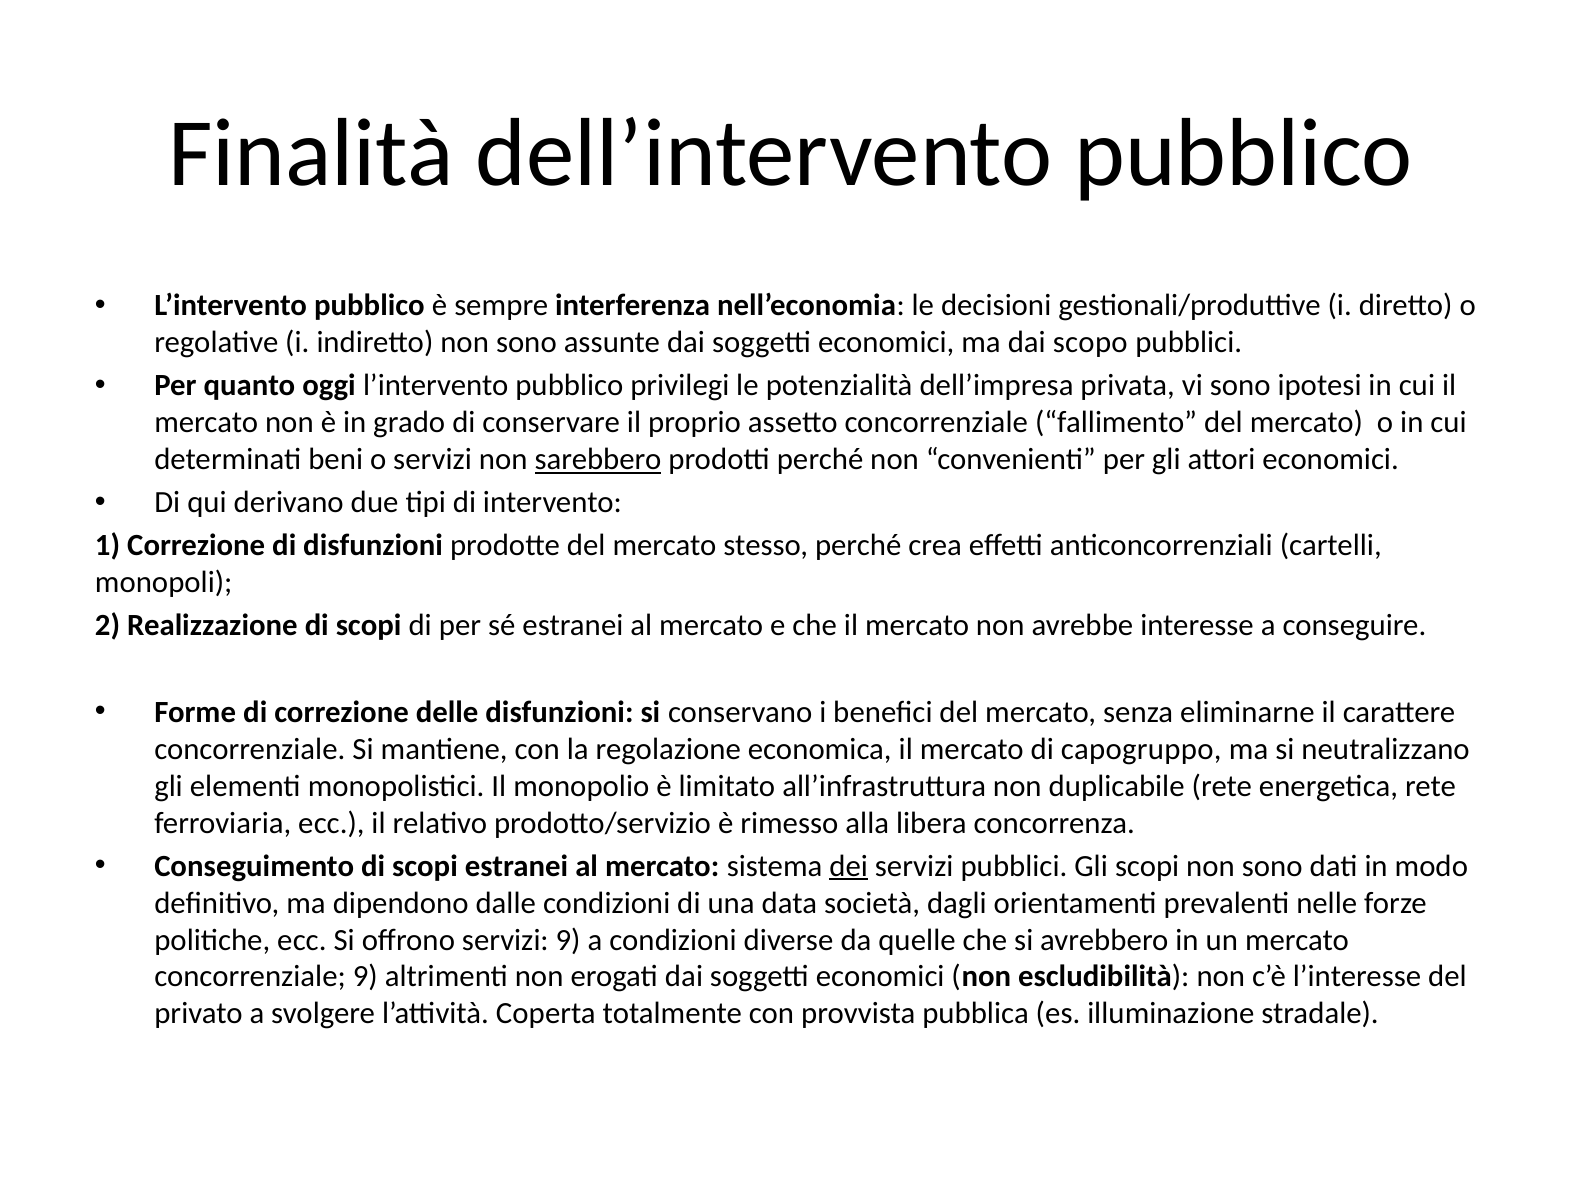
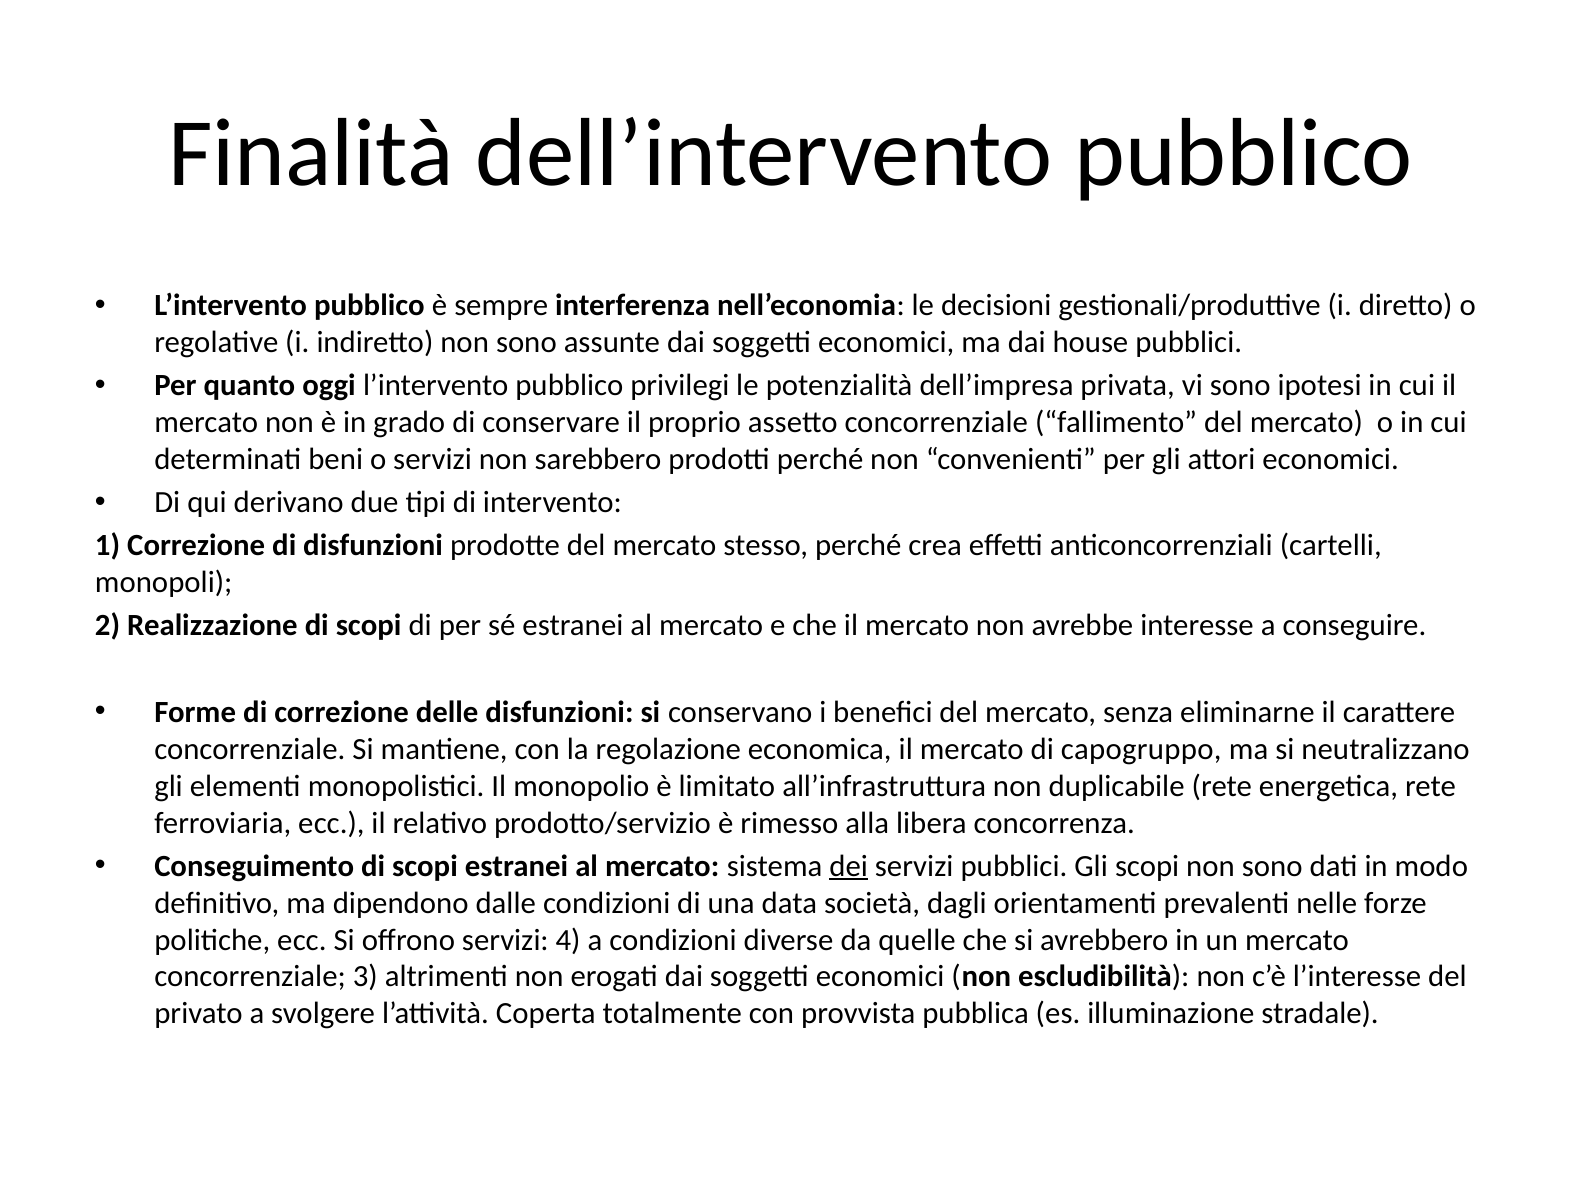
scopo: scopo -> house (1090, 343)
sarebbero underline: present -> none (598, 460)
servizi 9: 9 -> 4 (568, 940)
concorrenziale 9: 9 -> 3 (365, 977)
